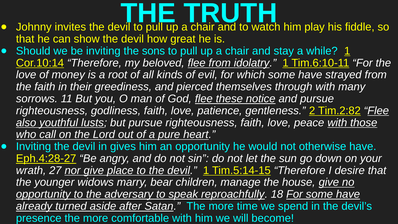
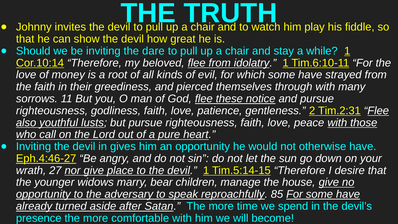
sons: sons -> dare (153, 51)
Tim.2:82: Tim.2:82 -> Tim.2:31 (339, 111)
Eph.4:28-27: Eph.4:28-27 -> Eph.4:46-27 (46, 158)
18: 18 -> 85 (277, 194)
